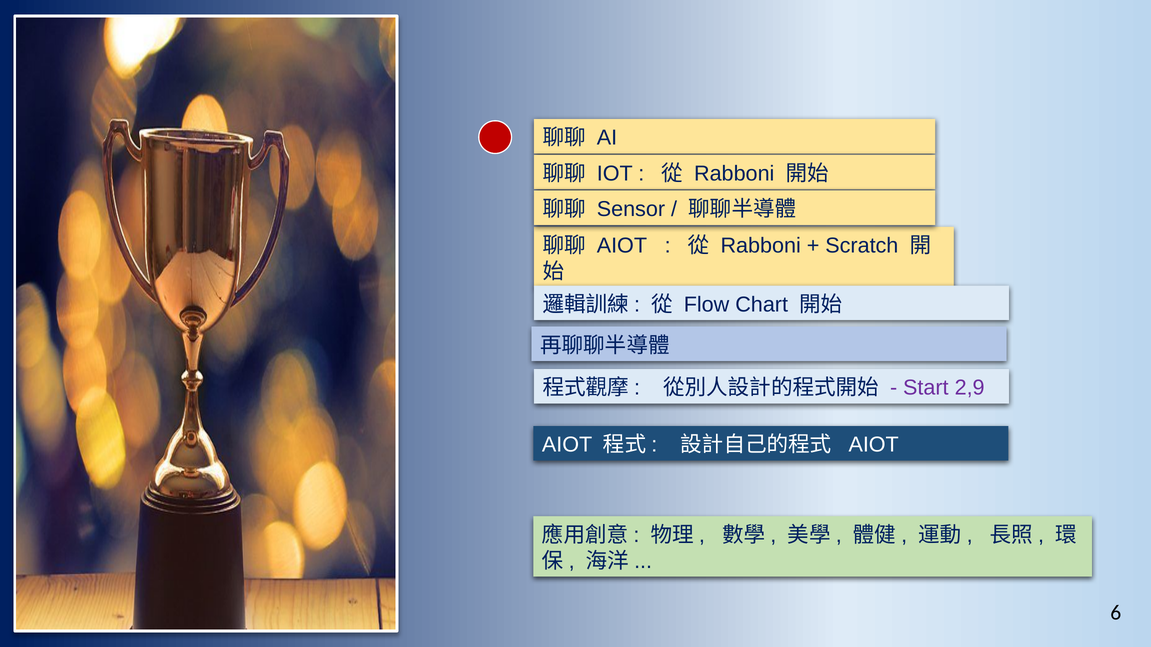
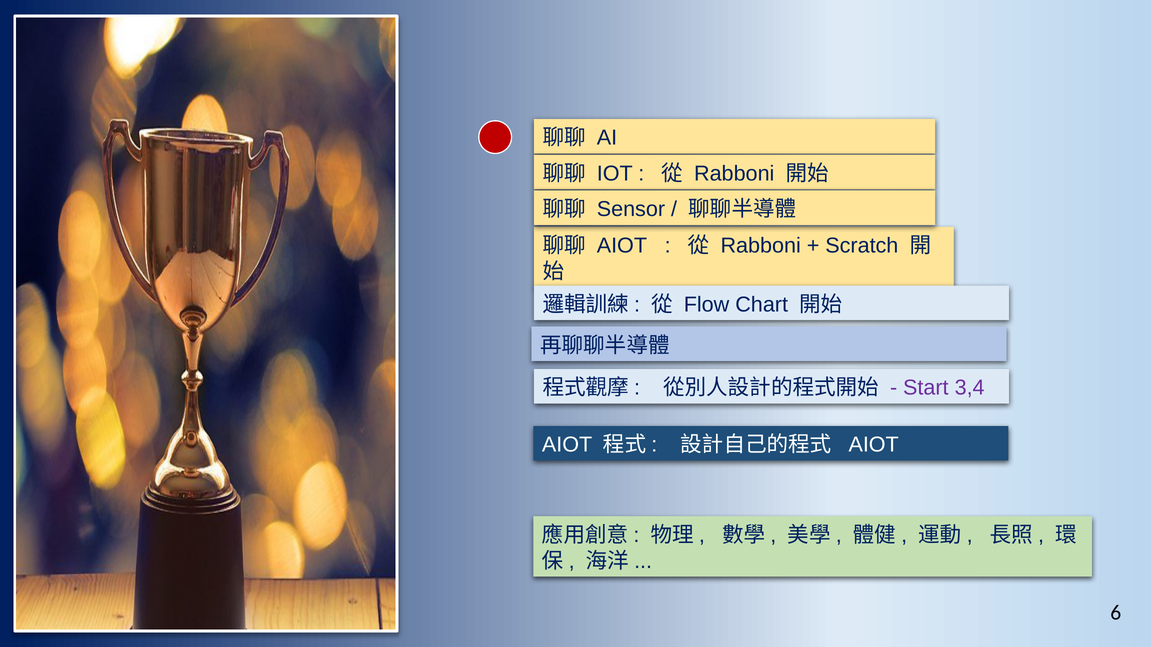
2,9: 2,9 -> 3,4 (970, 388)
